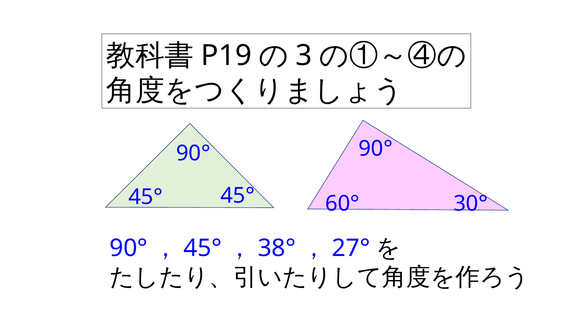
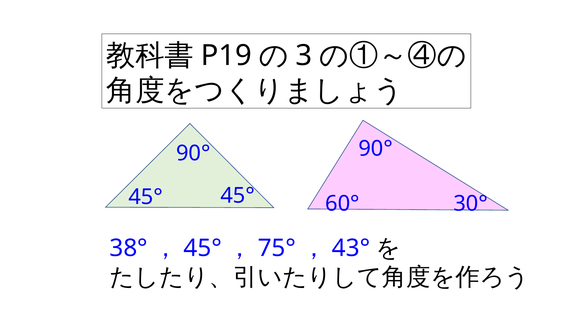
90°: 90° -> 38° (129, 249)
38°: 38° -> 75° (277, 249)
27°: 27° -> 43° (351, 249)
